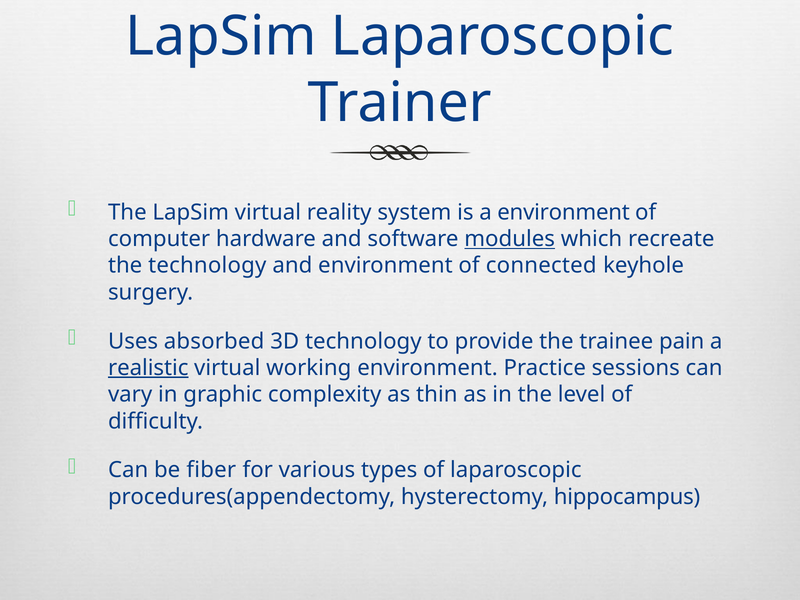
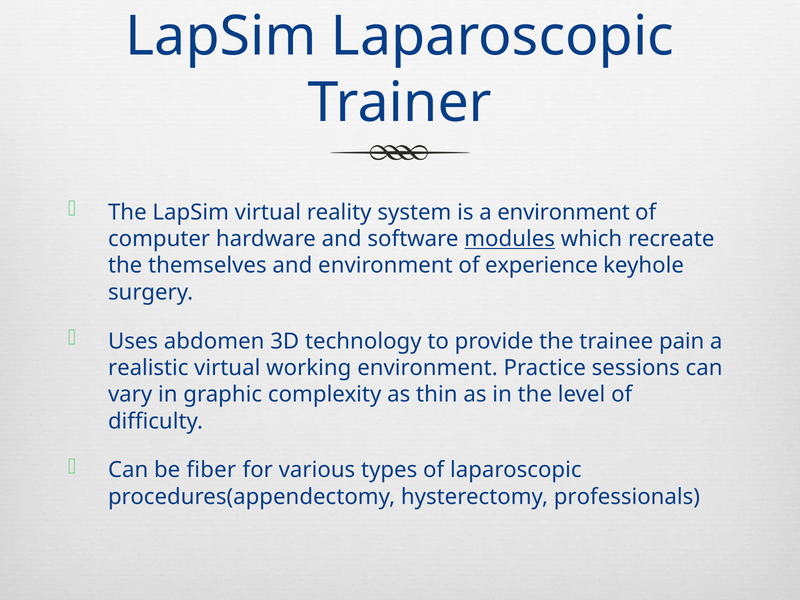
the technology: technology -> themselves (207, 266)
connected: connected -> experience (541, 266)
absorbed: absorbed -> abdomen (214, 341)
realistic underline: present -> none (148, 368)
hippocampus: hippocampus -> professionals (627, 497)
